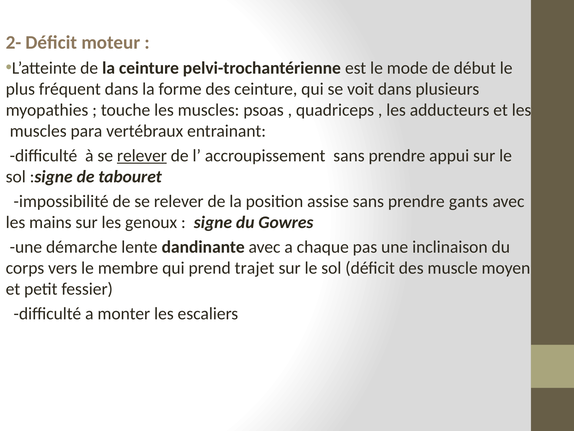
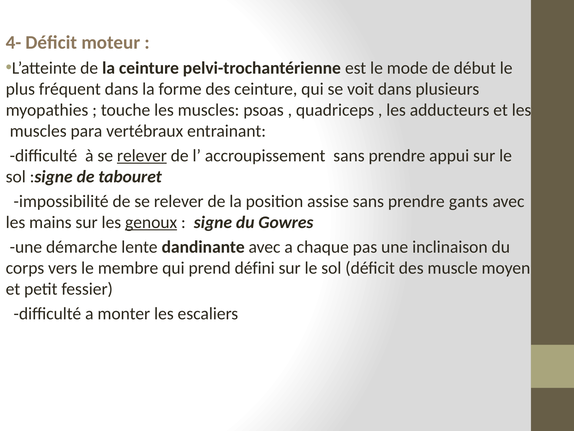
2-: 2- -> 4- (14, 42)
genoux underline: none -> present (151, 222)
trajet: trajet -> défini (255, 268)
